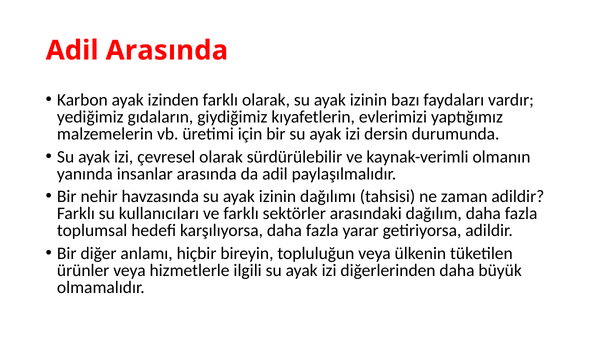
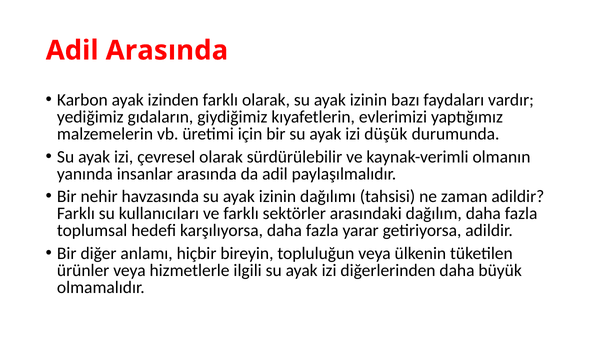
dersin: dersin -> düşük (386, 134)
